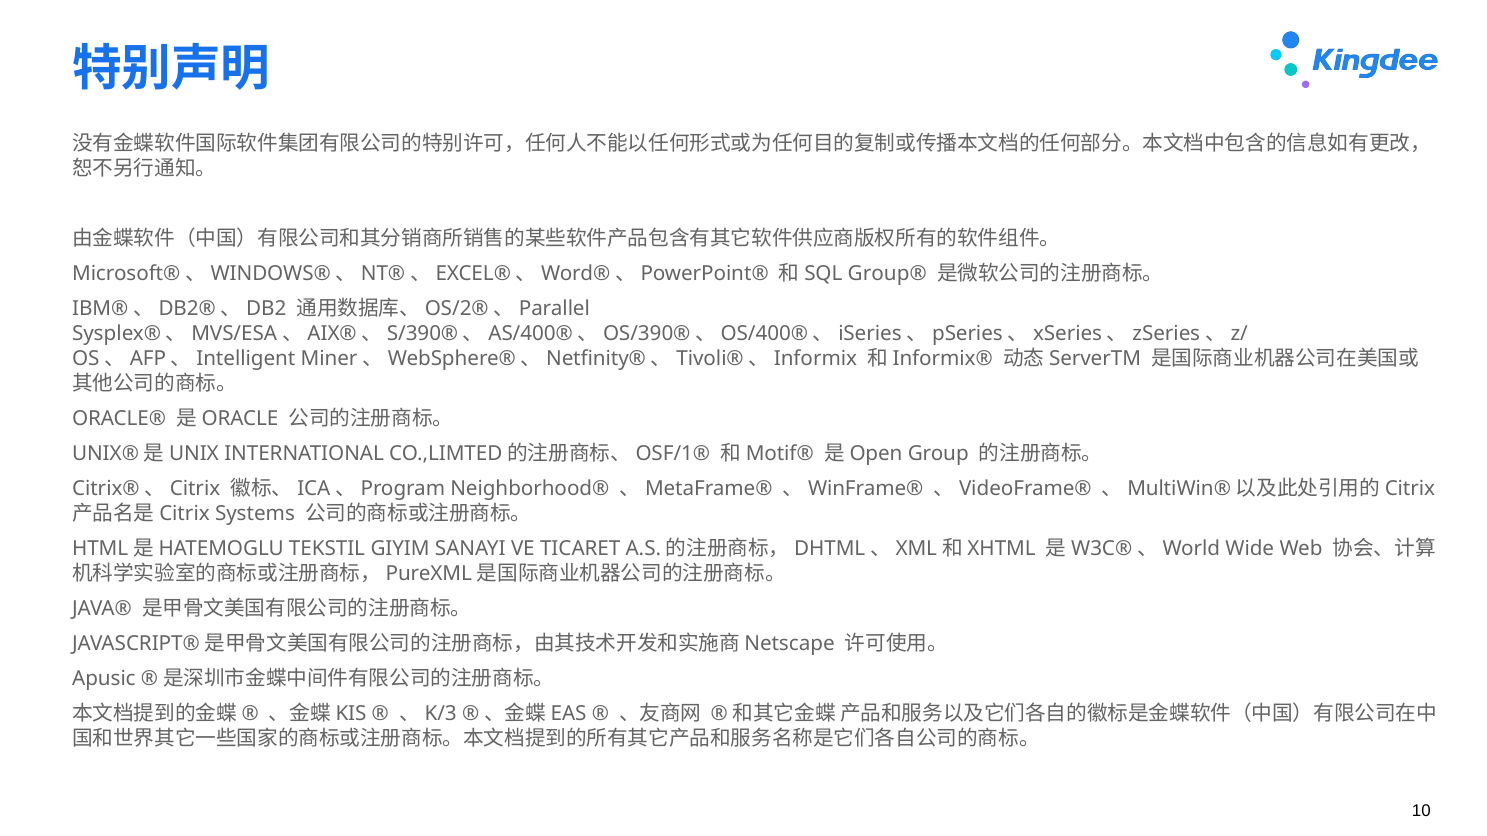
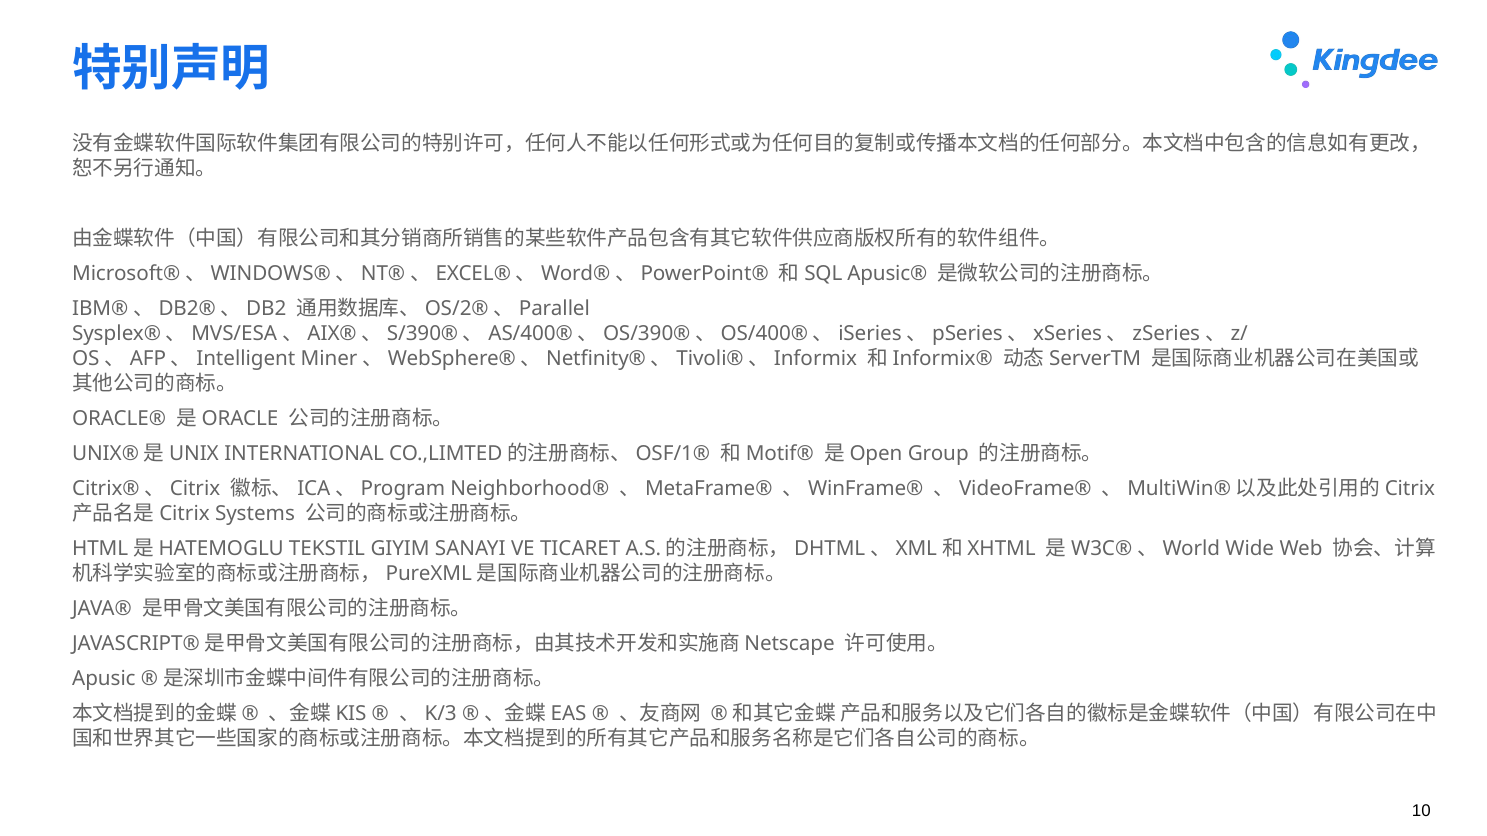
Group®: Group® -> Apusic® (887, 274)
